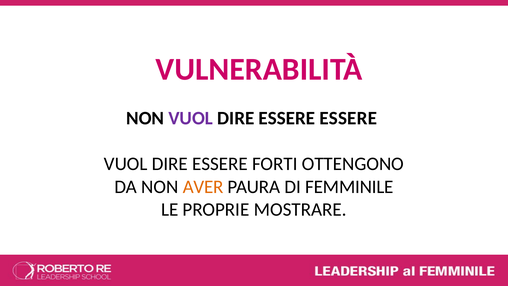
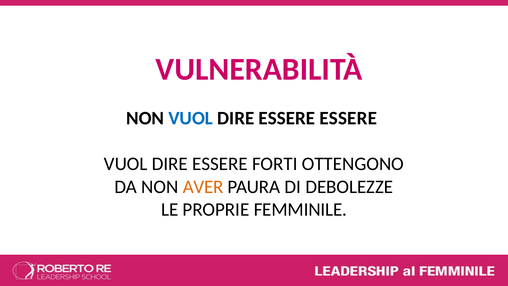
VUOL colour: purple -> blue (191, 118)
FEMMINILE: FEMMINILE -> DEBOLEZZE (349, 187)
MOSTRARE: MOSTRARE -> FEMMINILE (300, 209)
